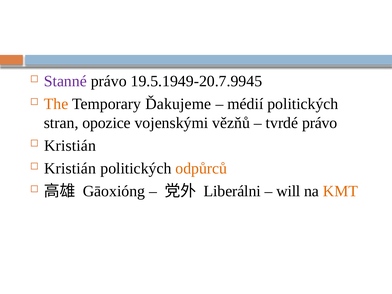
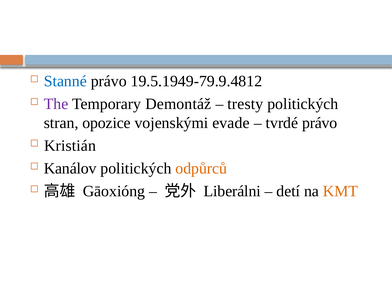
Stanné colour: purple -> blue (65, 81)
19.5.1949-20.7.9945: 19.5.1949-20.7.9945 -> 19.5.1949-79.9.4812 (196, 81)
The colour: orange -> purple (56, 104)
Ďakujeme: Ďakujeme -> Demontáž (178, 104)
médií: médií -> tresty (245, 104)
vězňů: vězňů -> evade (231, 123)
Kristián: Kristián -> Kanálov (70, 168)
will: will -> detí (288, 191)
